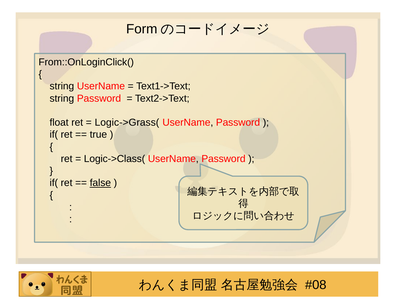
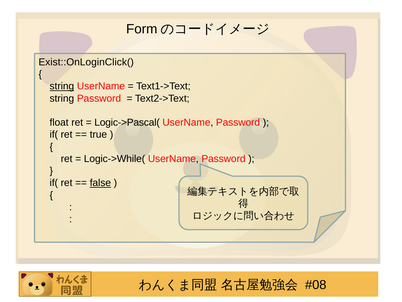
From::OnLoginClick(: From::OnLoginClick( -> Exist::OnLoginClick( (86, 62)
string underline: none -> present (62, 86)
Logic->Grass(: Logic->Grass( -> Logic->Pascal( (127, 122)
Logic->Class(: Logic->Class( -> Logic->While( (115, 159)
